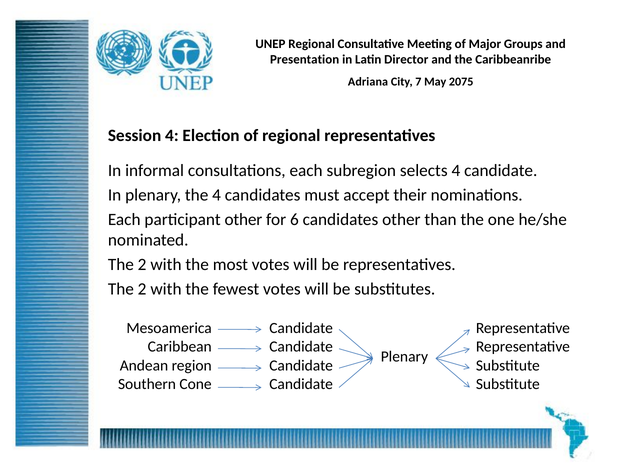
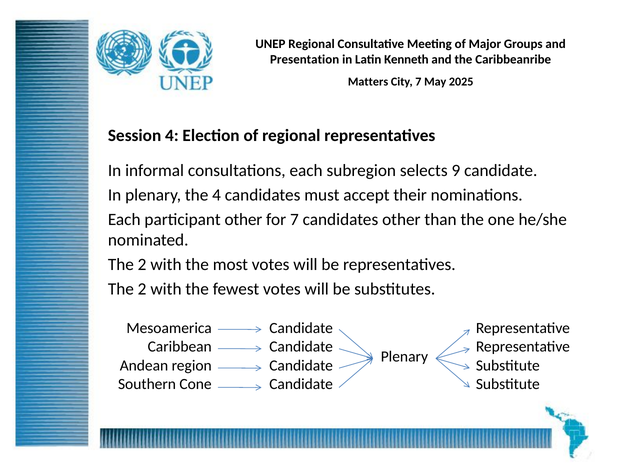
Director: Director -> Kenneth (406, 59)
Adriana: Adriana -> Matters (368, 82)
2075: 2075 -> 2025 (461, 82)
selects 4: 4 -> 9 (456, 171)
for 6: 6 -> 7 (294, 219)
